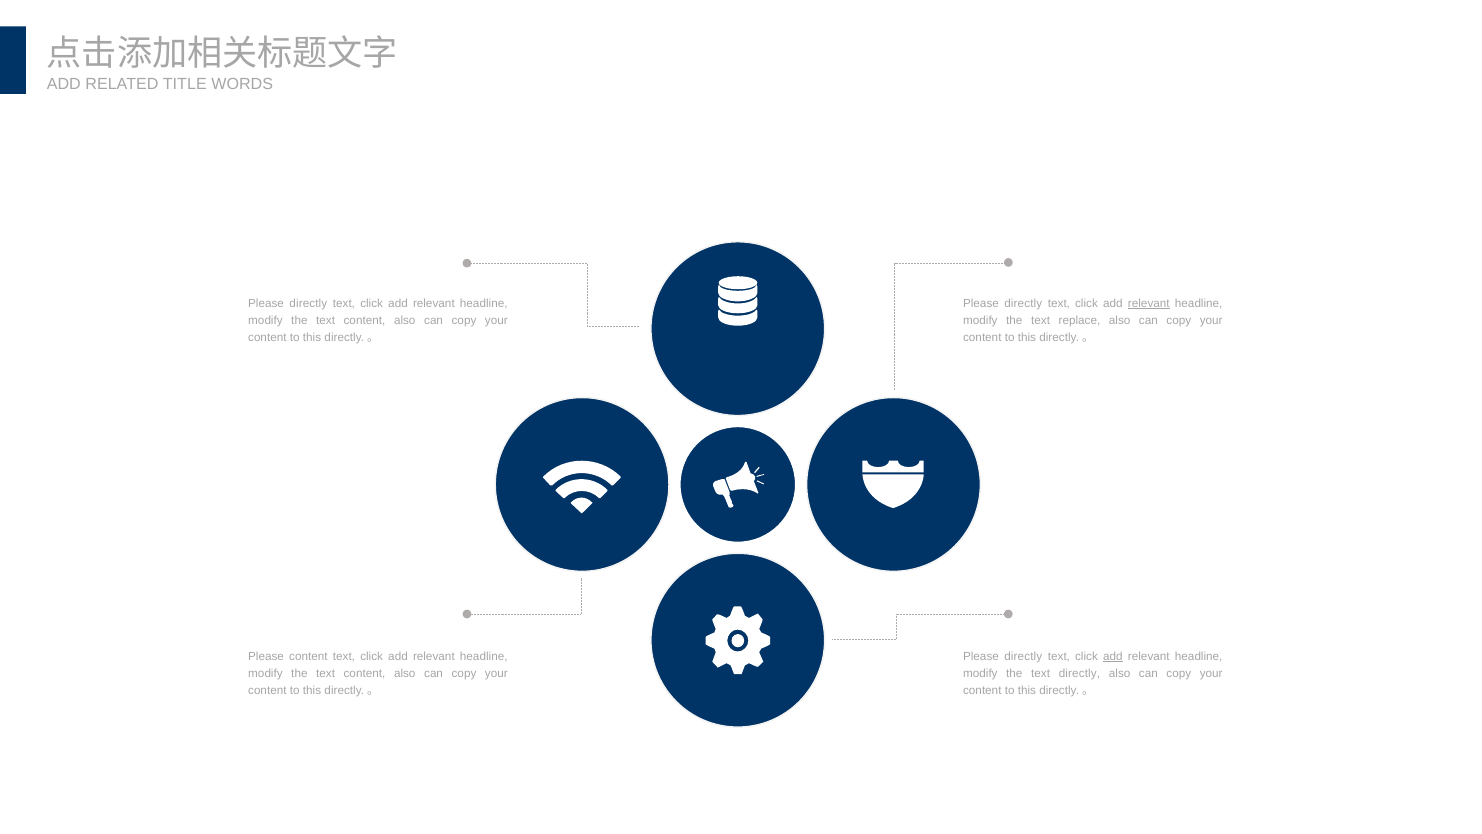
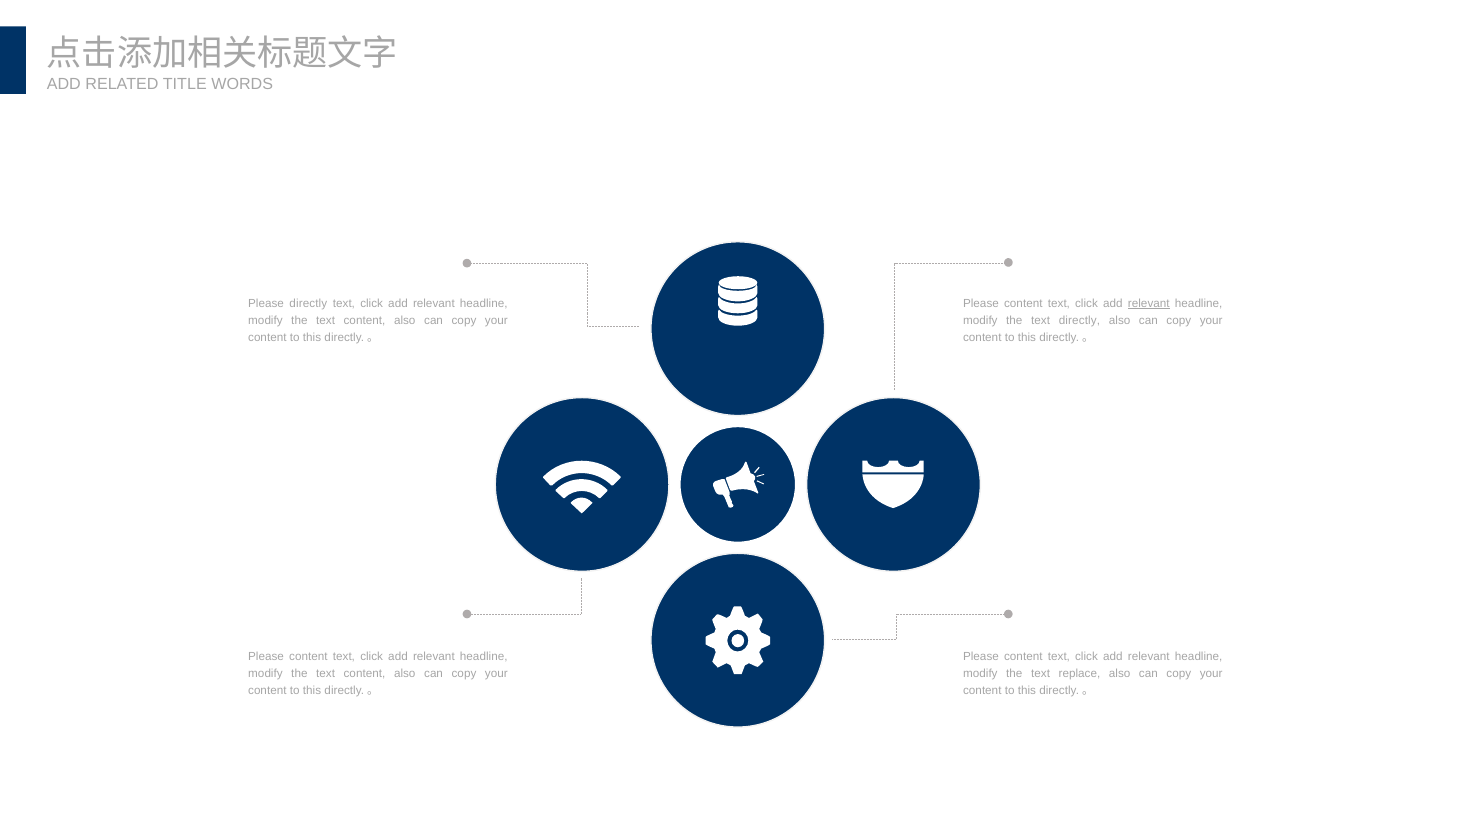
directly: directly -> content (1023, 303)
text replace: replace -> directly (1079, 320)
directly: directly -> content (1023, 656)
add underline: present -> none (1113, 656)
text directly: directly -> replace (1079, 673)
